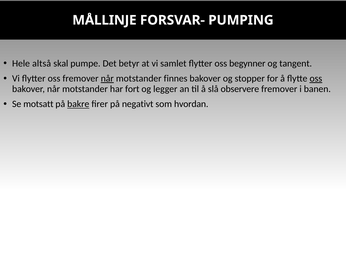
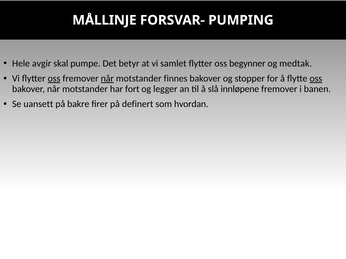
altså: altså -> avgir (42, 63)
tangent: tangent -> medtak (296, 63)
oss underline: none -> present (54, 79)
observere: observere -> innløpene (240, 89)
motsatt: motsatt -> uansett (38, 104)
bakre underline: present -> none (78, 104)
negativt: negativt -> definert (138, 104)
